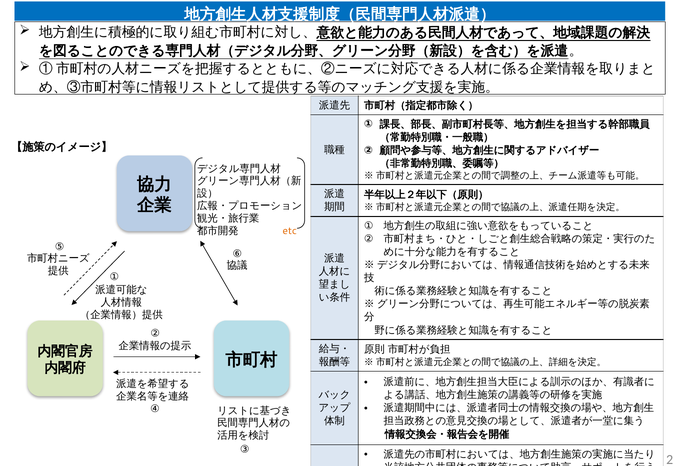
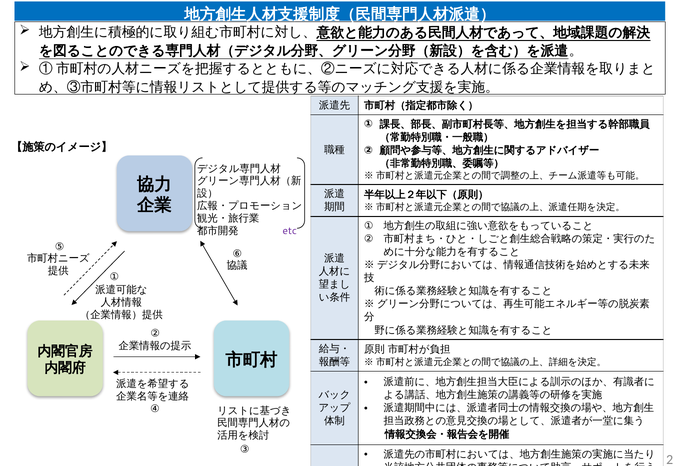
etc colour: orange -> purple (290, 231)
